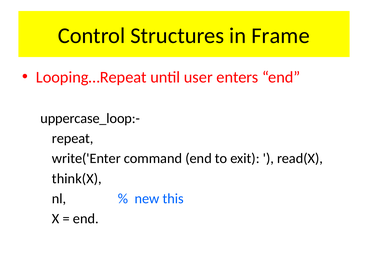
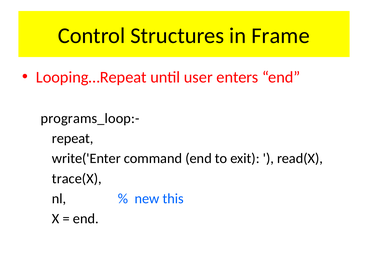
uppercase_loop:-: uppercase_loop:- -> programs_loop:- (90, 118)
think(X: think(X -> trace(X (77, 179)
